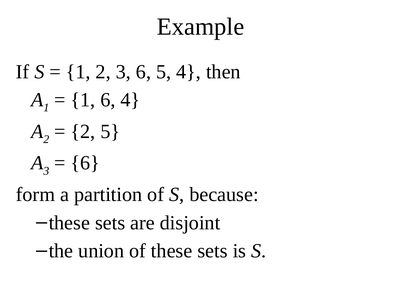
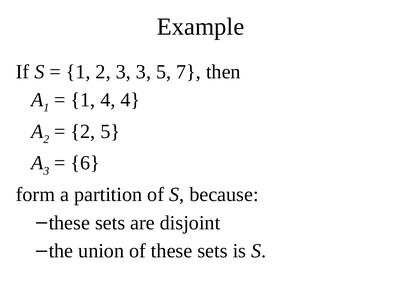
3 6: 6 -> 3 (143, 72)
5 4: 4 -> 7 (189, 72)
1 6: 6 -> 4 (108, 100)
